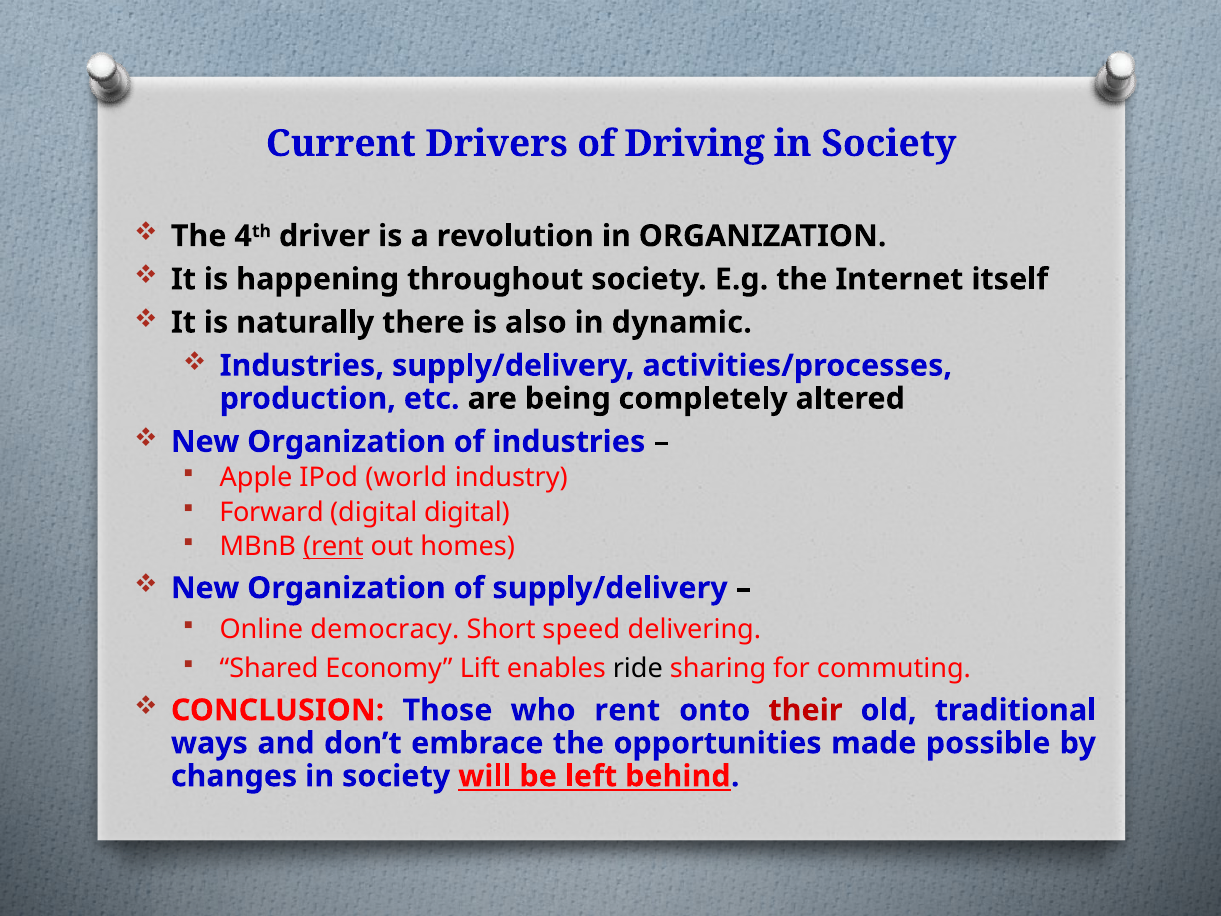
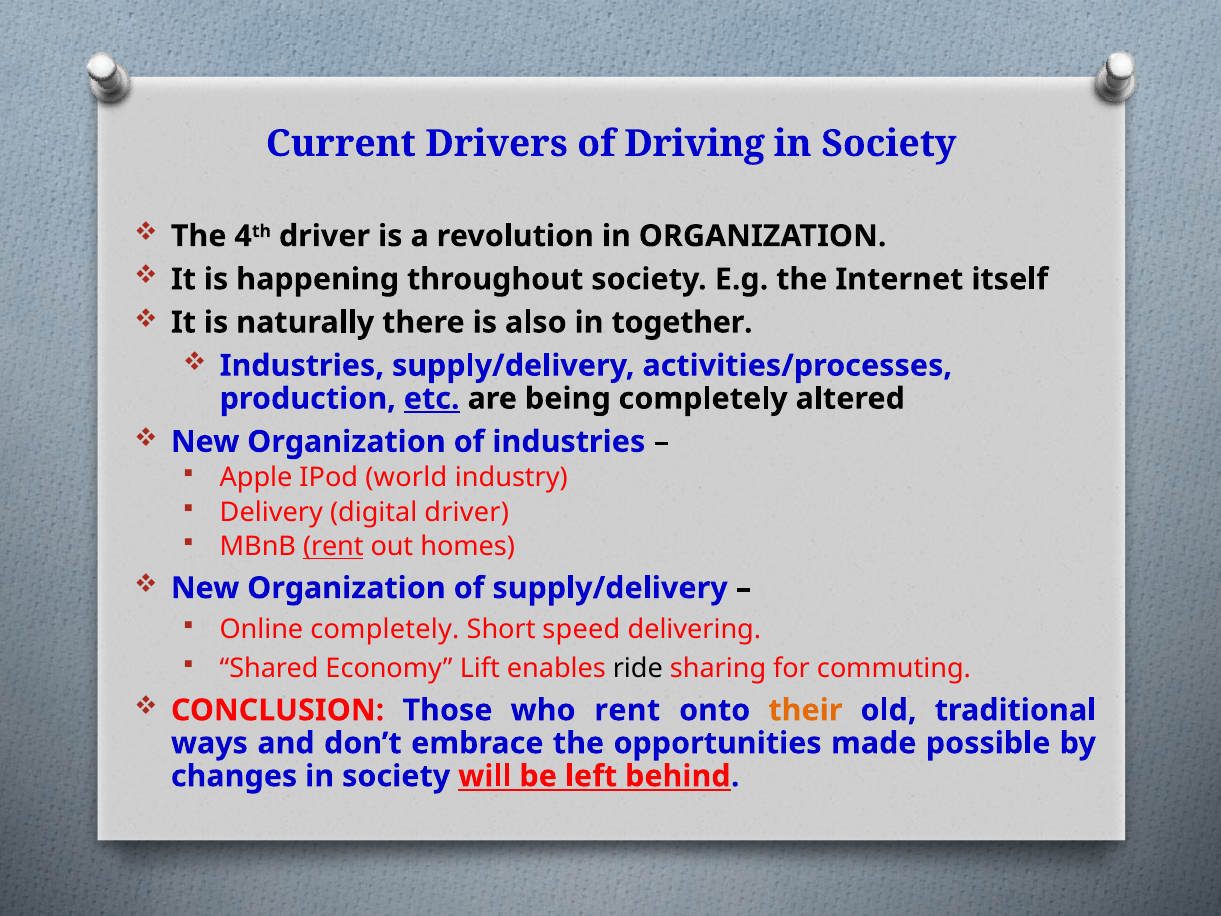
dynamic: dynamic -> together (682, 322)
etc underline: none -> present (432, 399)
Forward: Forward -> Delivery (271, 512)
digital digital: digital -> driver (467, 512)
Online democracy: democracy -> completely (385, 629)
their colour: red -> orange (805, 710)
